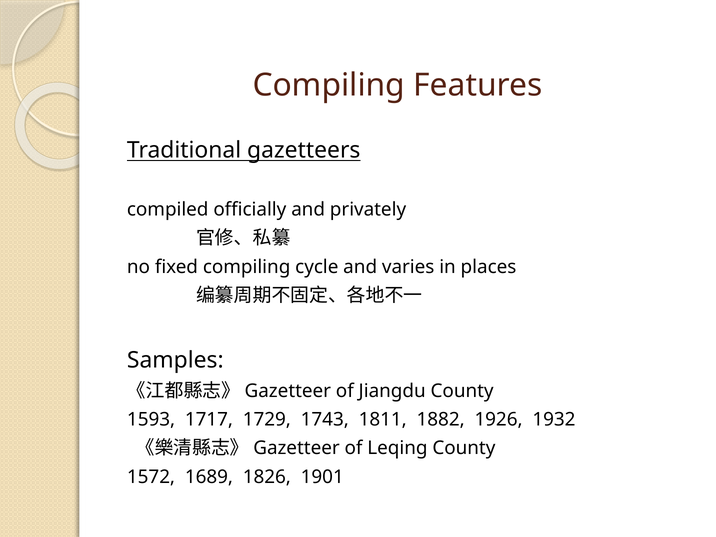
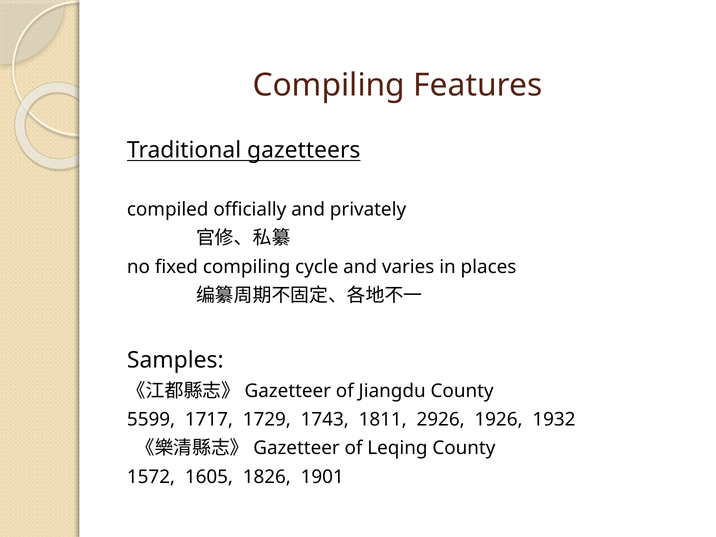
1593: 1593 -> 5599 (151, 420)
1882: 1882 -> 2926 (441, 420)
1689: 1689 -> 1605 (209, 477)
